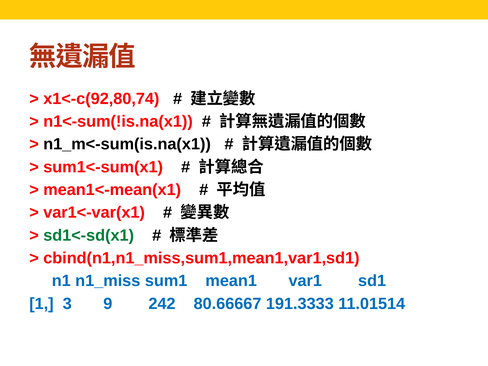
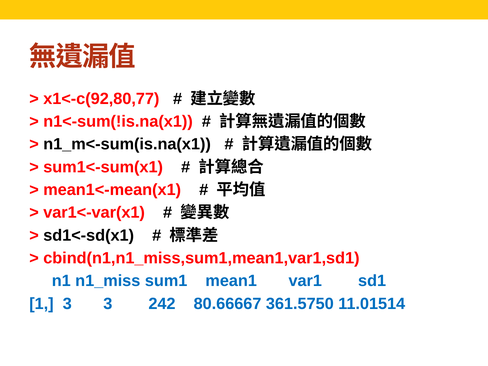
x1<-c(92,80,74: x1<-c(92,80,74 -> x1<-c(92,80,77 (101, 99)
sd1<-sd(x1 colour: green -> black (89, 235)
3 9: 9 -> 3 (108, 304)
191.3333: 191.3333 -> 361.5750 (300, 304)
